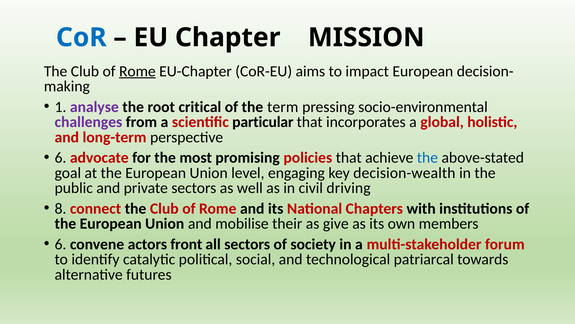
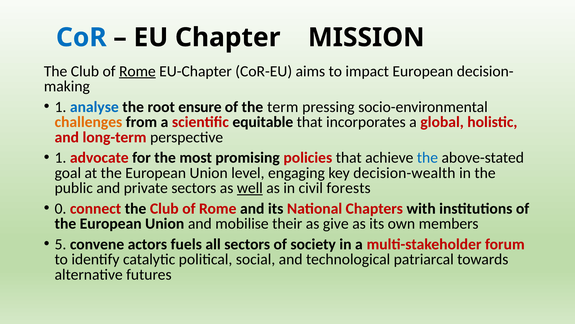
analyse colour: purple -> blue (94, 107)
critical: critical -> ensure (200, 107)
challenges colour: purple -> orange (88, 122)
particular: particular -> equitable (263, 122)
6: 6 -> 1 (61, 158)
well underline: none -> present (250, 188)
driving: driving -> forests (349, 188)
8: 8 -> 0 (61, 208)
6: 6 -> 5 (61, 244)
front: front -> fuels (186, 244)
